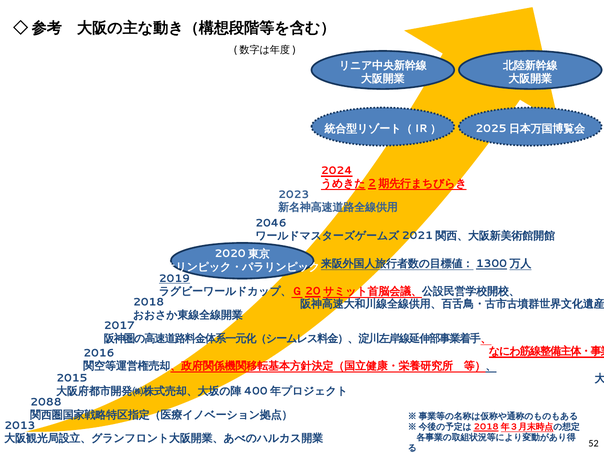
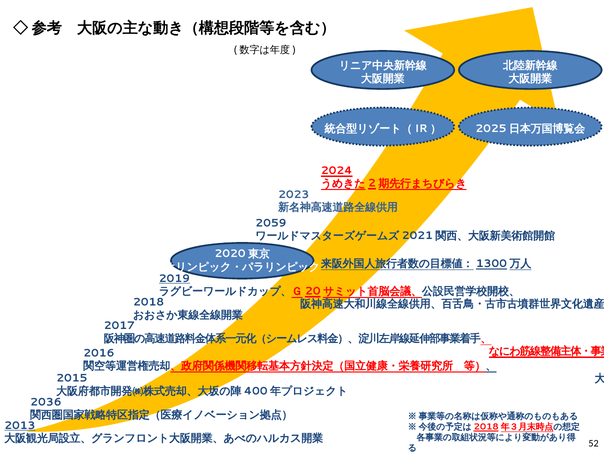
2046: 2046 -> 2059 (271, 223)
2088: 2088 -> 2036 (46, 402)
2013 underline: none -> present (20, 426)
